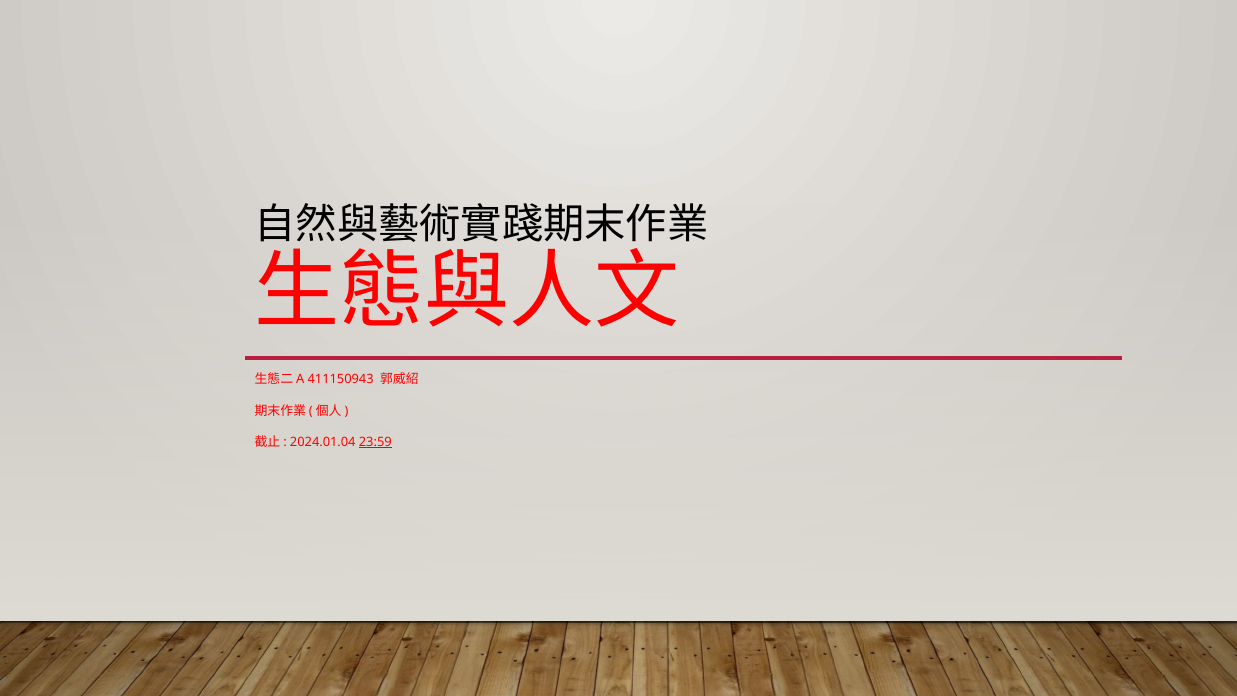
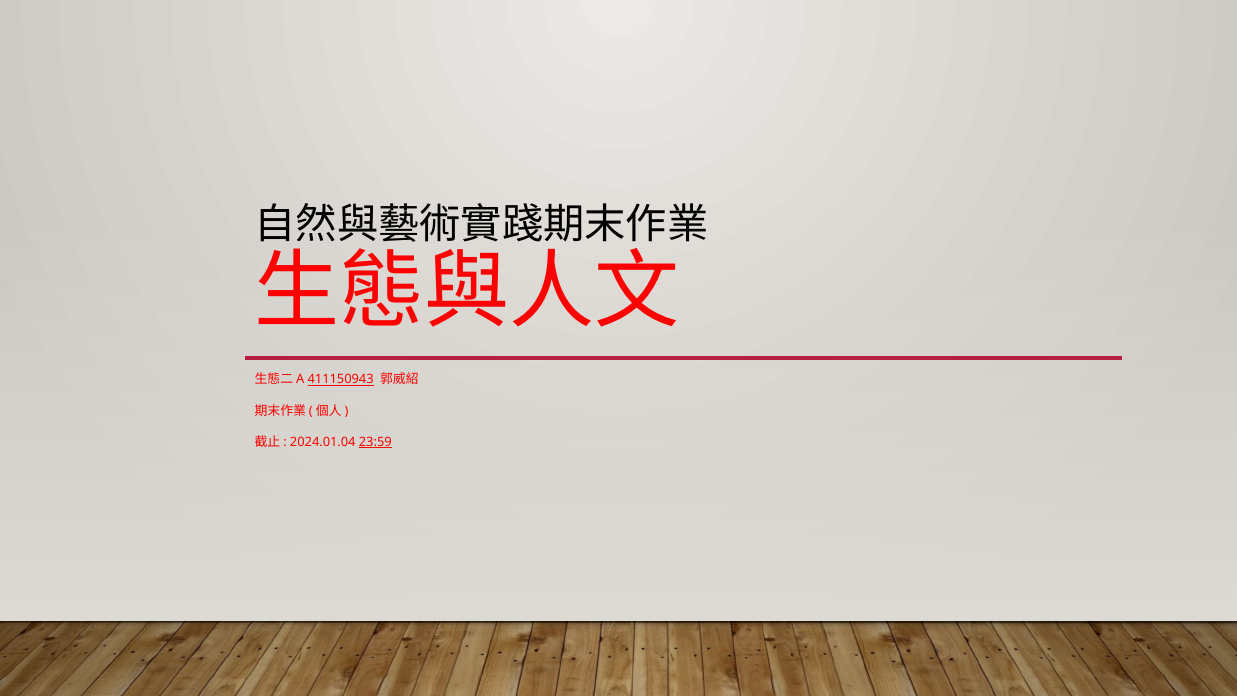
411150943 underline: none -> present (341, 379)
